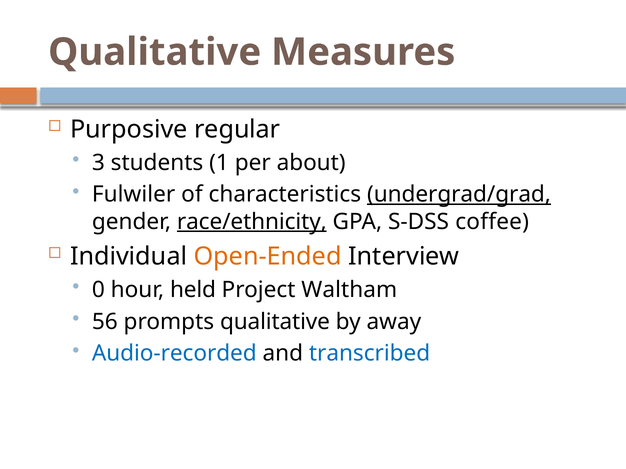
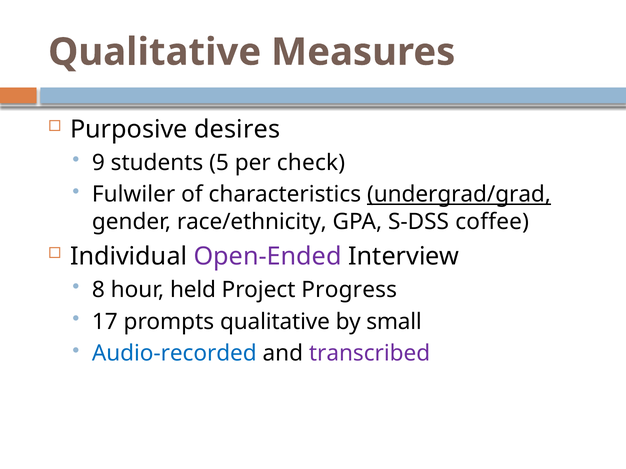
regular: regular -> desires (237, 130)
3: 3 -> 9 (98, 163)
1: 1 -> 5 (219, 163)
about: about -> check (311, 163)
race/ethnicity underline: present -> none (252, 222)
Open-Ended colour: orange -> purple (268, 257)
0: 0 -> 8 (98, 290)
Waltham: Waltham -> Progress (349, 290)
56: 56 -> 17 (105, 322)
away: away -> small (394, 322)
transcribed colour: blue -> purple (370, 354)
